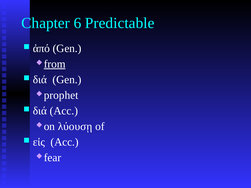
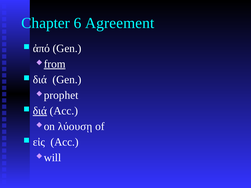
Predictable: Predictable -> Agreement (120, 23)
διά underline: none -> present (40, 111)
fear: fear -> will (52, 158)
